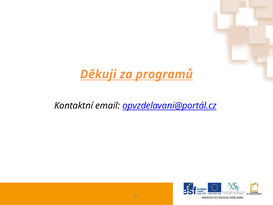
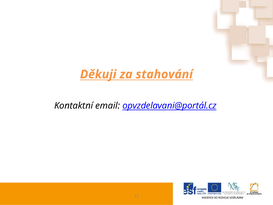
programů: programů -> stahování (164, 74)
